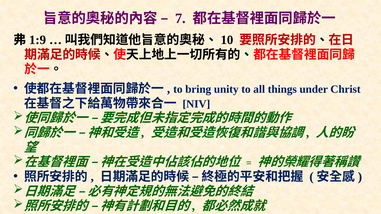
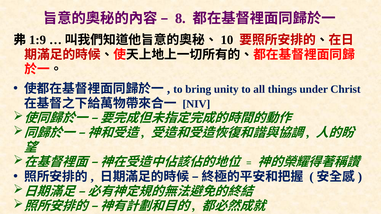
7: 7 -> 8 (180, 18)
